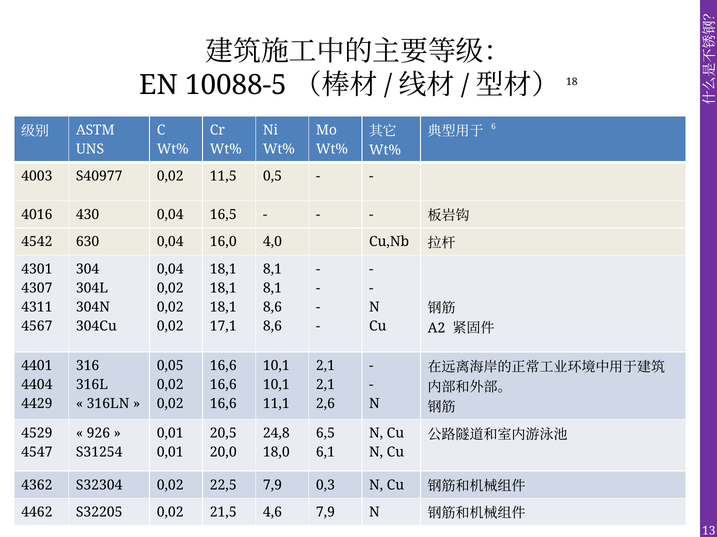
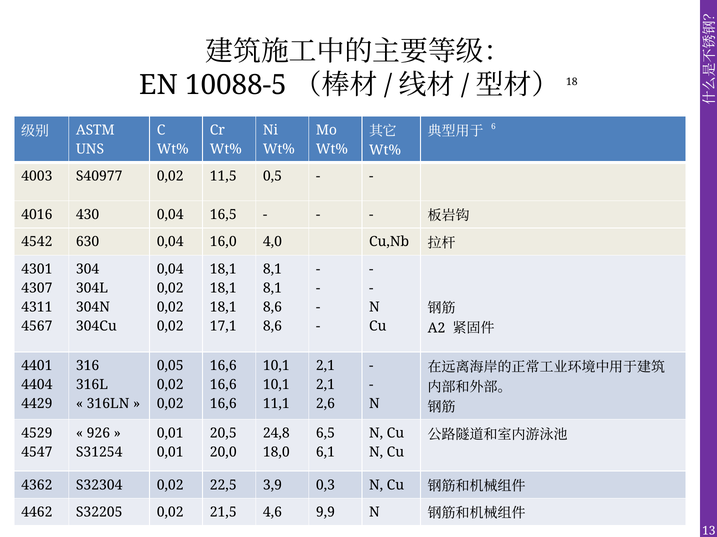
22,5 7,9: 7,9 -> 3,9 (272, 486)
4,6 7,9: 7,9 -> 9,9 (325, 513)
